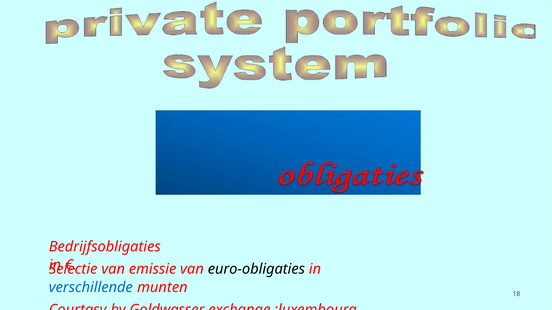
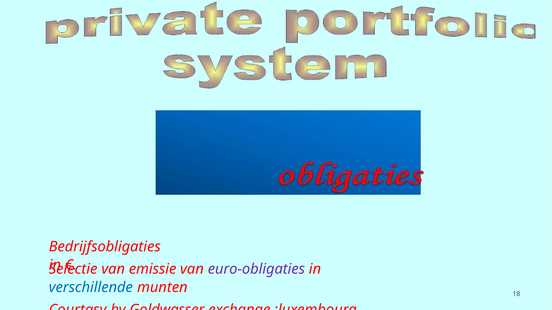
euro-obligaties colour: black -> purple (256, 269)
